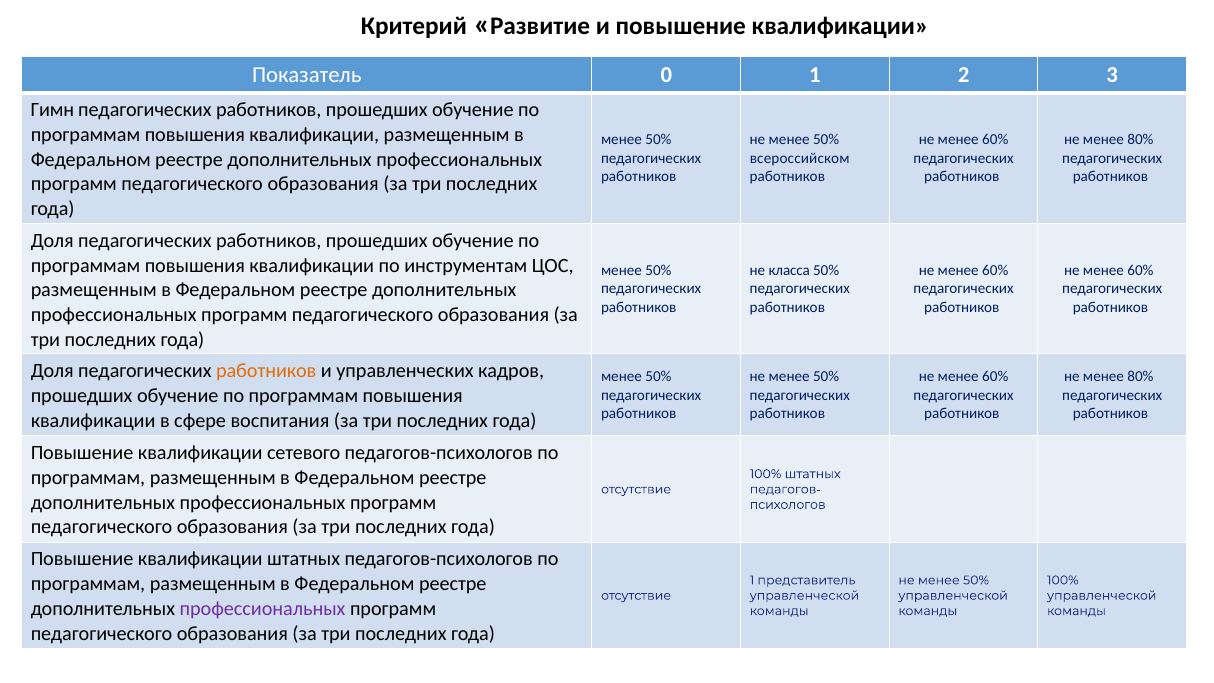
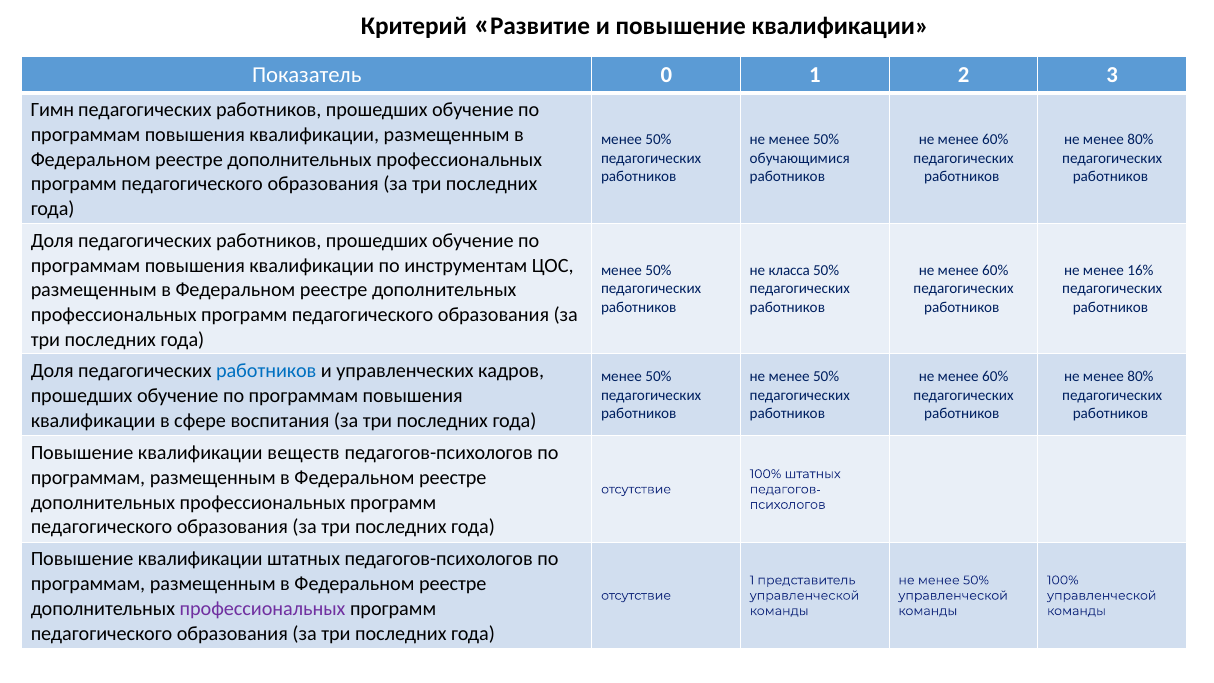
всероссийском: всероссийском -> обучающимися (800, 158)
60%: 60% -> 16% (1140, 270)
работников colour: orange -> blue (266, 371)
сетевого: сетевого -> веществ (303, 453)
